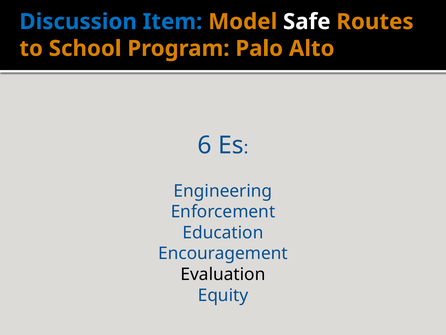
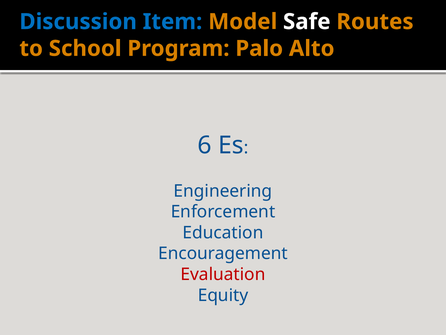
Evaluation colour: black -> red (223, 274)
